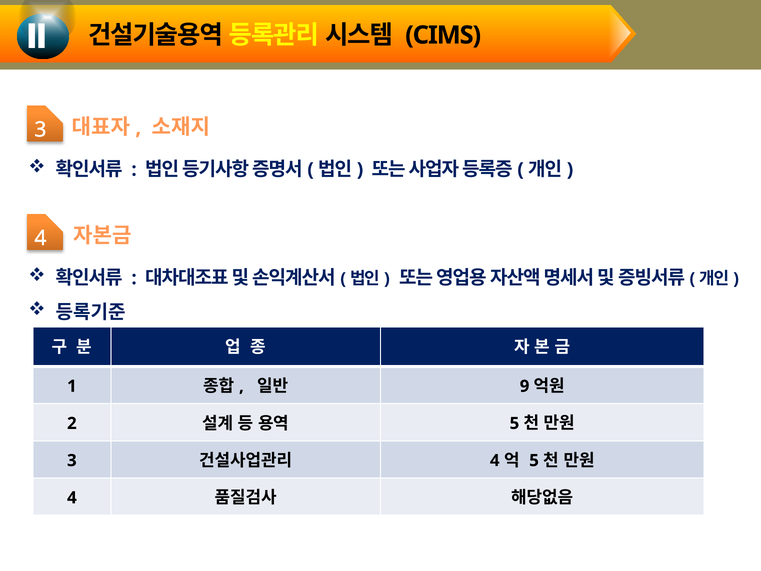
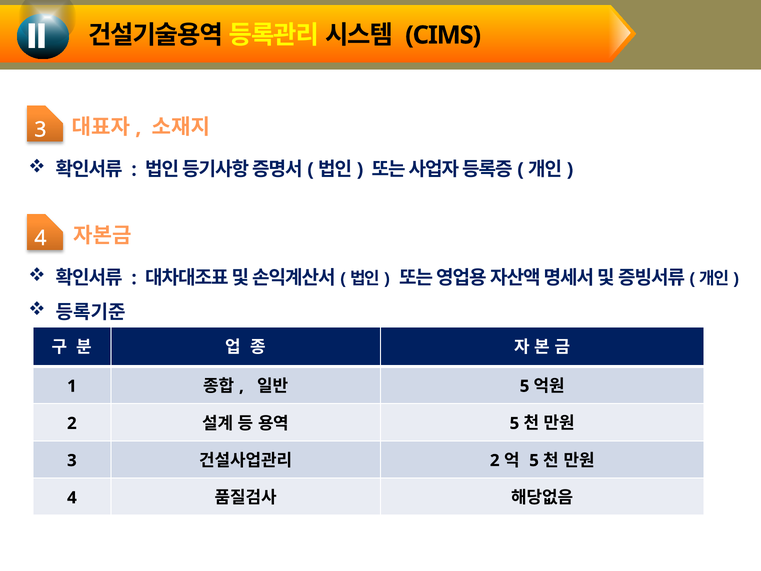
9: 9 -> 5 (525, 386)
4: 4 -> 2 (495, 460)
